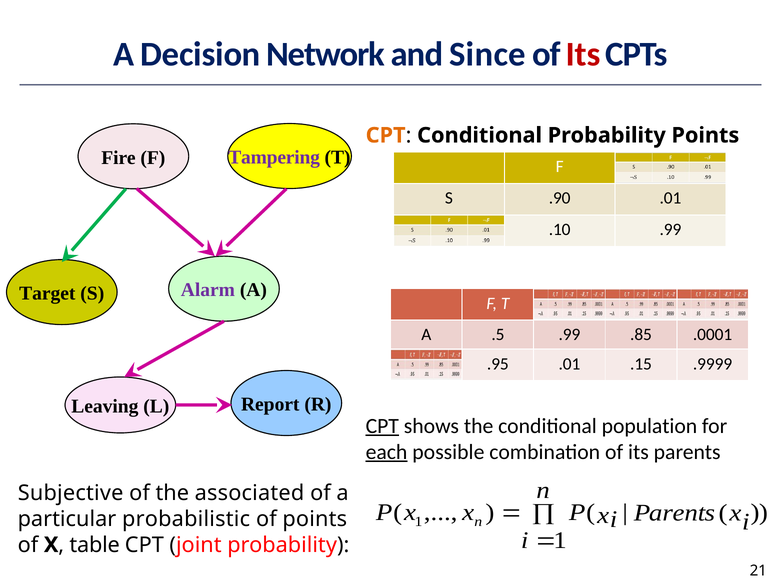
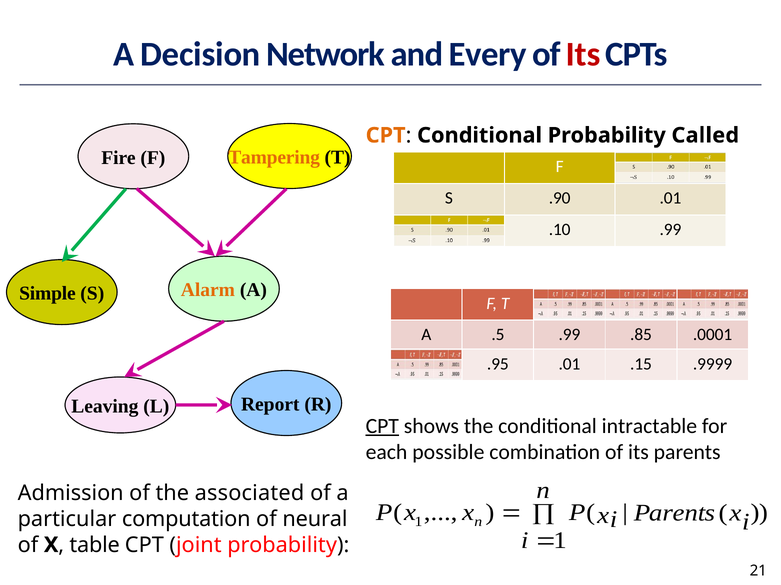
Since: Since -> Every (488, 54)
Probability Points: Points -> Called (705, 136)
Tampering colour: purple -> orange (274, 158)
Alarm colour: purple -> orange (208, 290)
Target: Target -> Simple (47, 294)
population: population -> intractable (649, 426)
each underline: present -> none (387, 453)
Subjective: Subjective -> Admission (71, 494)
probabilistic: probabilistic -> computation (186, 520)
of points: points -> neural (315, 520)
